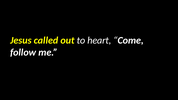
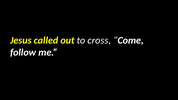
heart: heart -> cross (99, 40)
